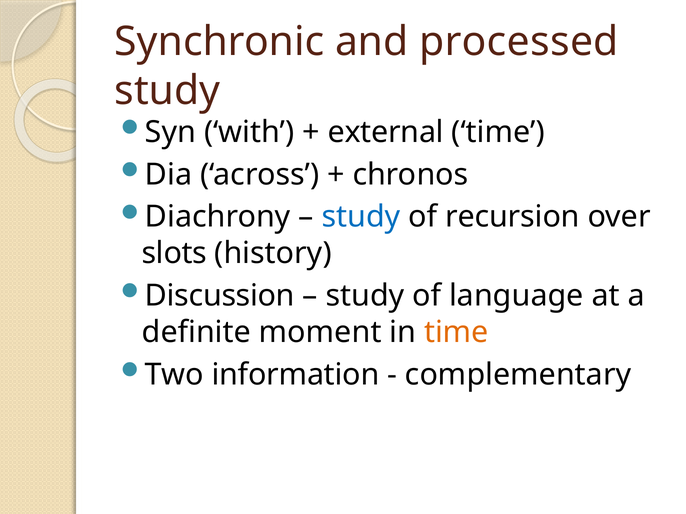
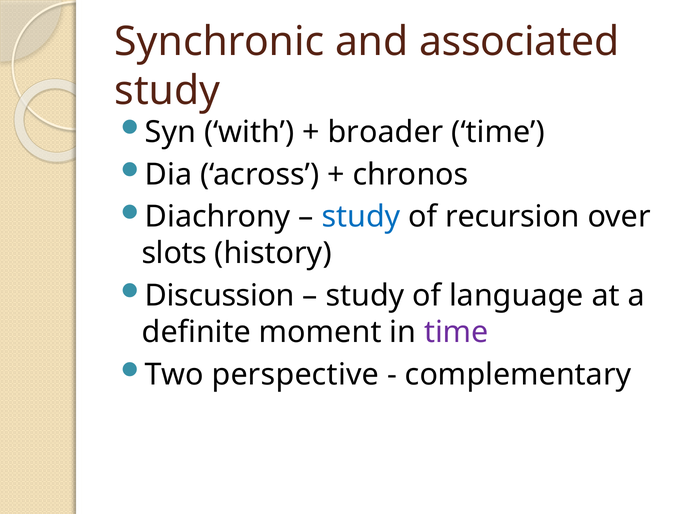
processed: processed -> associated (519, 42)
external: external -> broader (386, 132)
time colour: orange -> purple (456, 333)
information: information -> perspective (295, 375)
